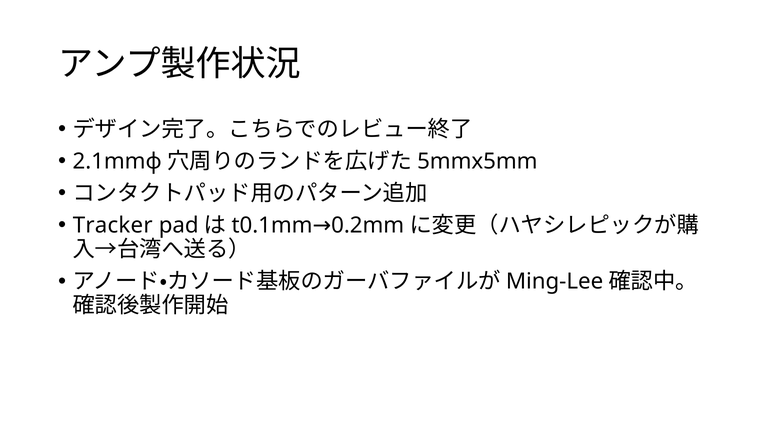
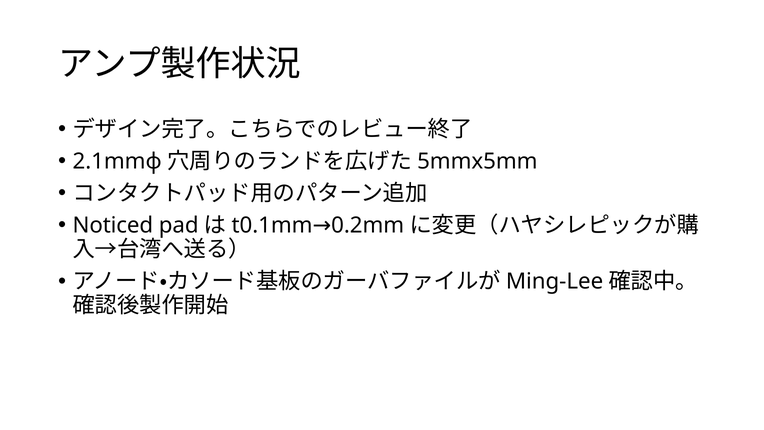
Tracker: Tracker -> Noticed (113, 225)
